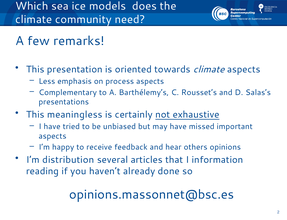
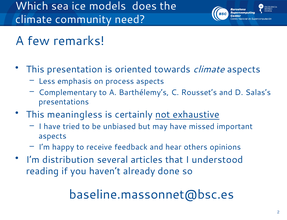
information: information -> understood (217, 160)
opinions.massonnet@bsc.es: opinions.massonnet@bsc.es -> baseline.massonnet@bsc.es (152, 195)
